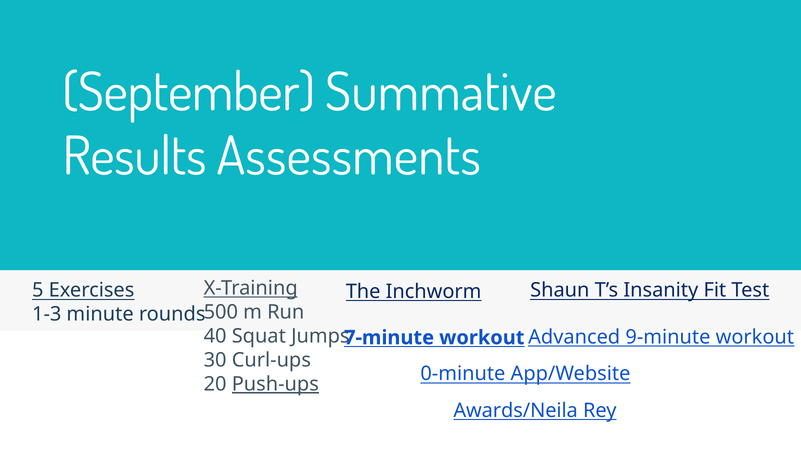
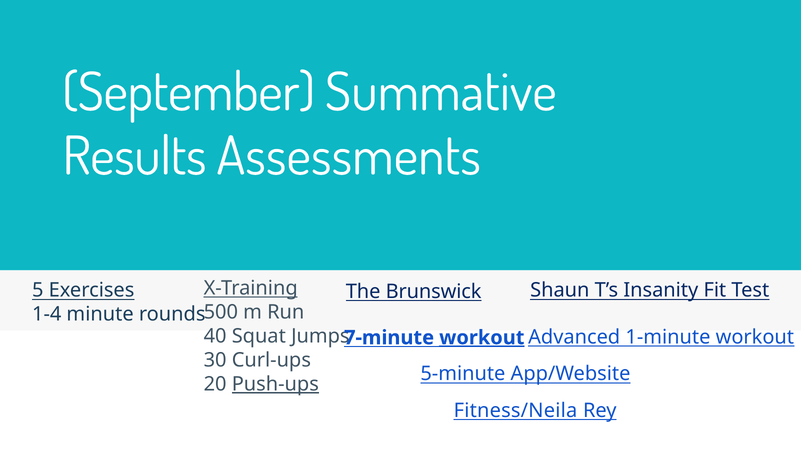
Inchworm: Inchworm -> Brunswick (434, 291)
1-3: 1-3 -> 1-4 (47, 314)
workout underline: none -> present (482, 337)
9-minute: 9-minute -> 1-minute (668, 337)
0-minute: 0-minute -> 5-minute (463, 373)
Awards/Neila: Awards/Neila -> Fitness/Neila (515, 410)
